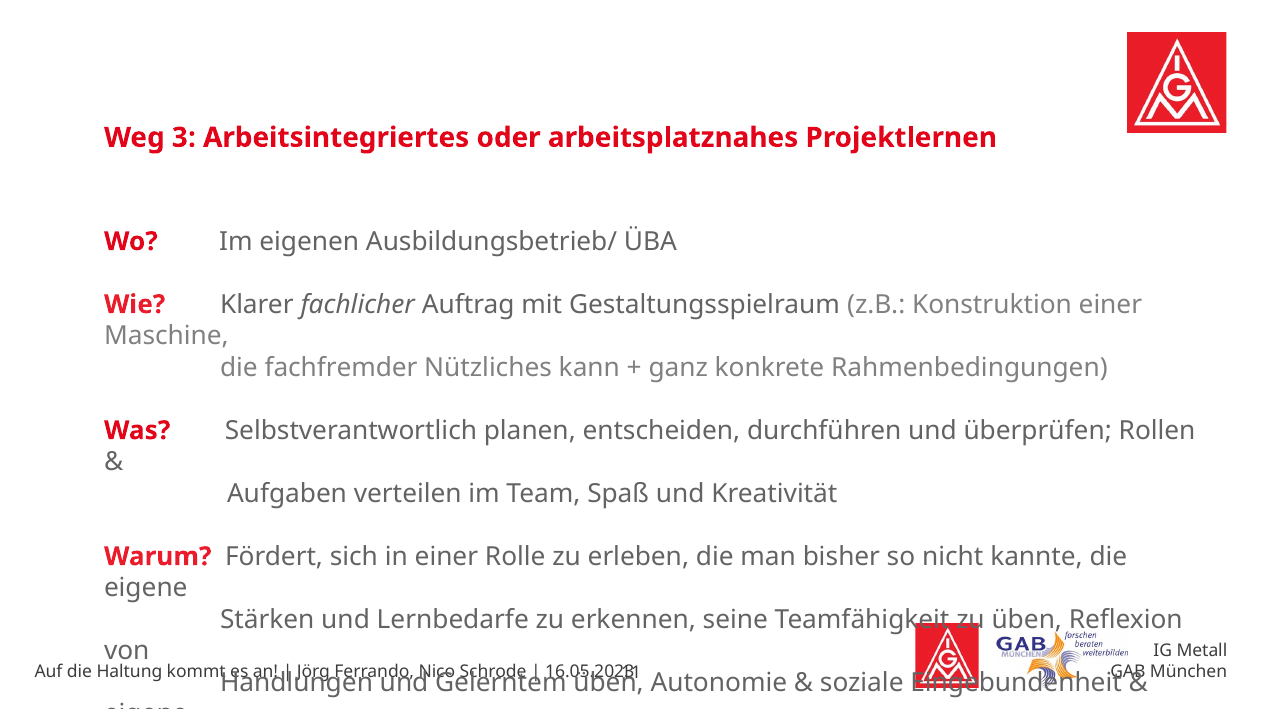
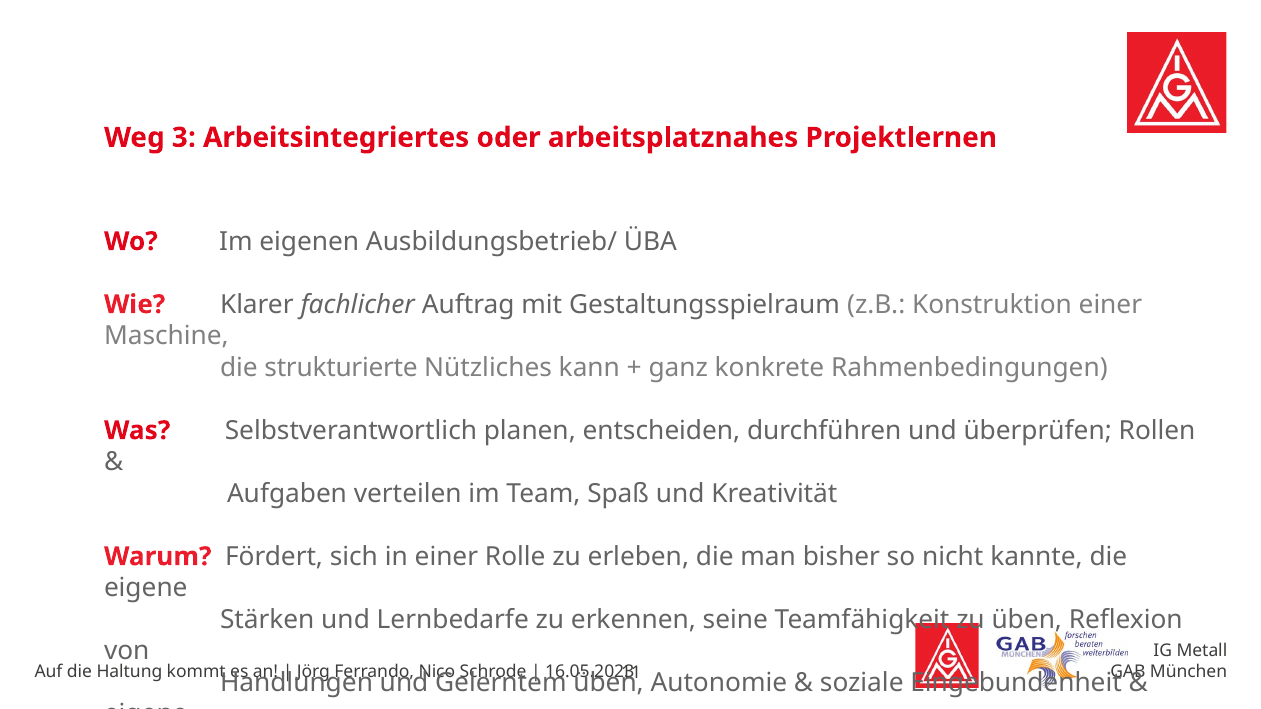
fachfremder: fachfremder -> strukturierte (341, 368)
